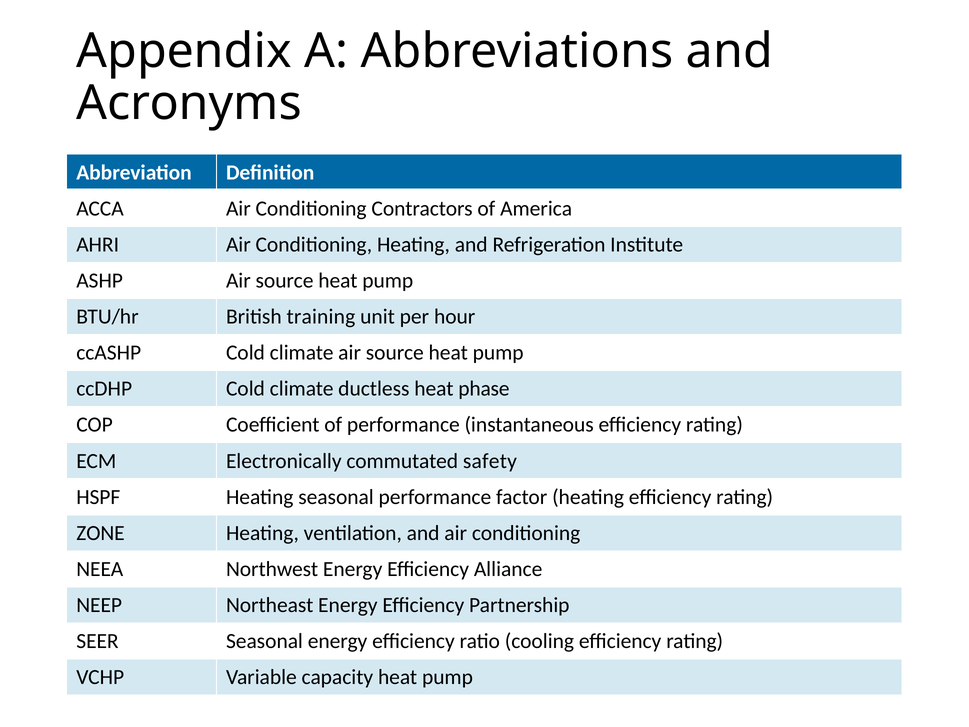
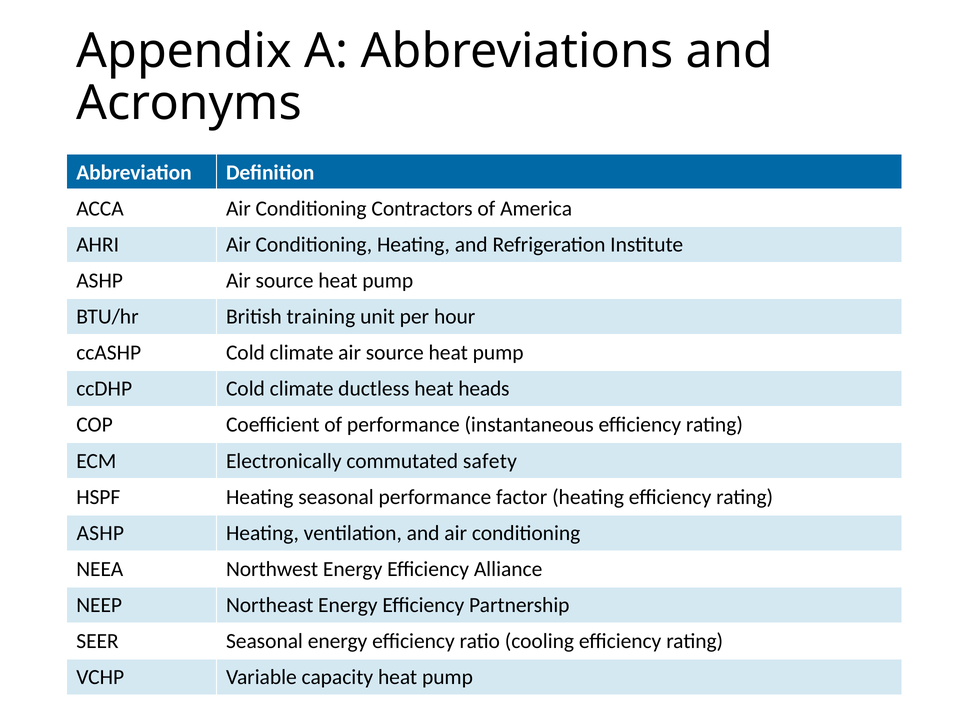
phase: phase -> heads (484, 389)
ZONE: ZONE -> ASHP (100, 533)
